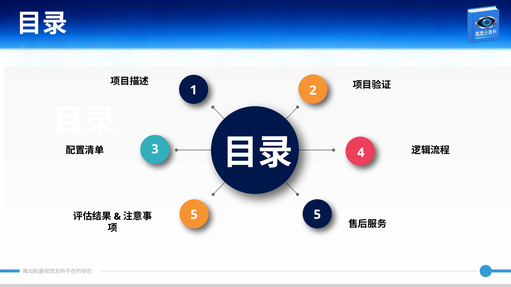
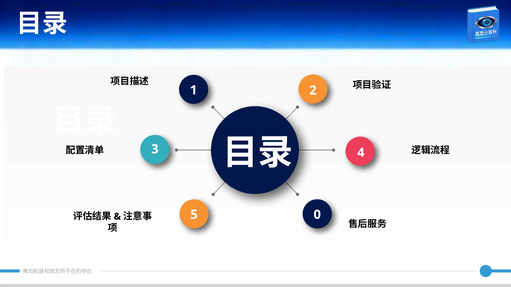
5 5: 5 -> 0 (317, 215)
